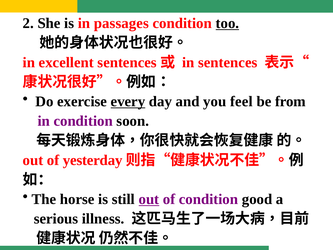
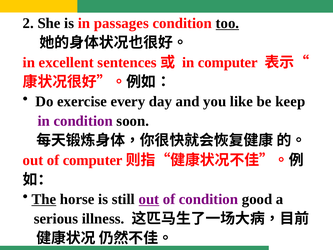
in sentences: sentences -> computer (228, 62)
every underline: present -> none (128, 101)
feel: feel -> like (241, 101)
from: from -> keep (290, 101)
of yesterday: yesterday -> computer (93, 160)
The underline: none -> present (44, 199)
